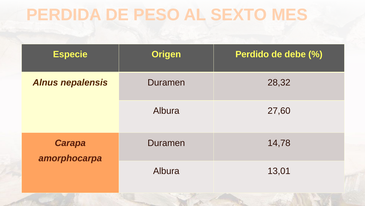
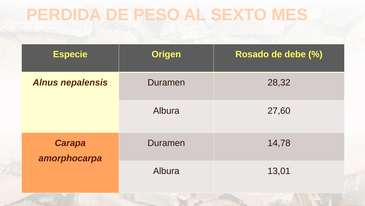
Perdido: Perdido -> Rosado (252, 54)
